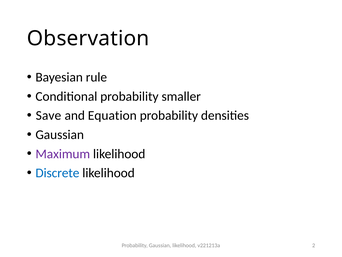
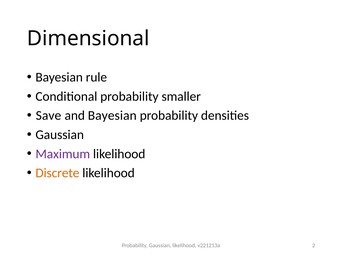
Observation: Observation -> Dimensional (88, 38)
and Equation: Equation -> Bayesian (112, 115)
Discrete colour: blue -> orange (57, 173)
